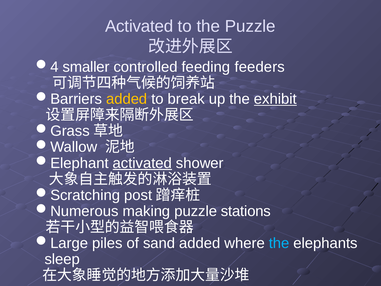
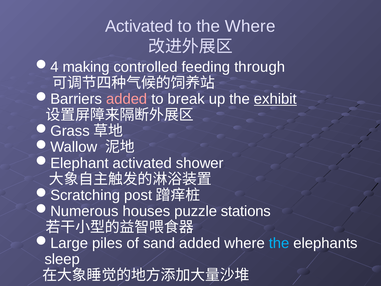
the Puzzle: Puzzle -> Where (250, 26)
smaller: smaller -> making (86, 67)
feeders: feeders -> through (260, 67)
added colour: yellow -> pink (127, 99)
activated underline: present -> none (142, 163)
making: making -> houses (146, 211)
